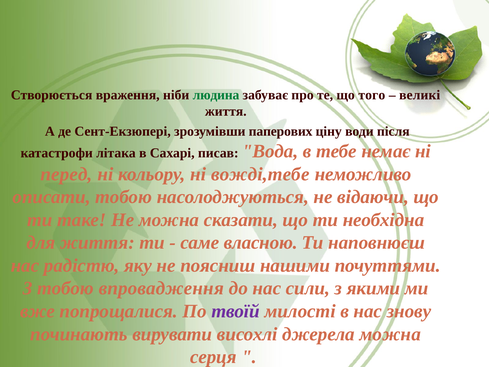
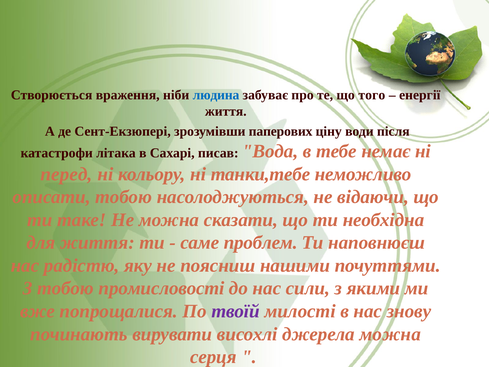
людина colour: green -> blue (216, 95)
великі: великі -> енергії (420, 95)
вожді,тебе: вожді,тебе -> танки,тебе (260, 174)
власною: власною -> проблем (261, 242)
впровадження: впровадження -> промисловості (161, 288)
